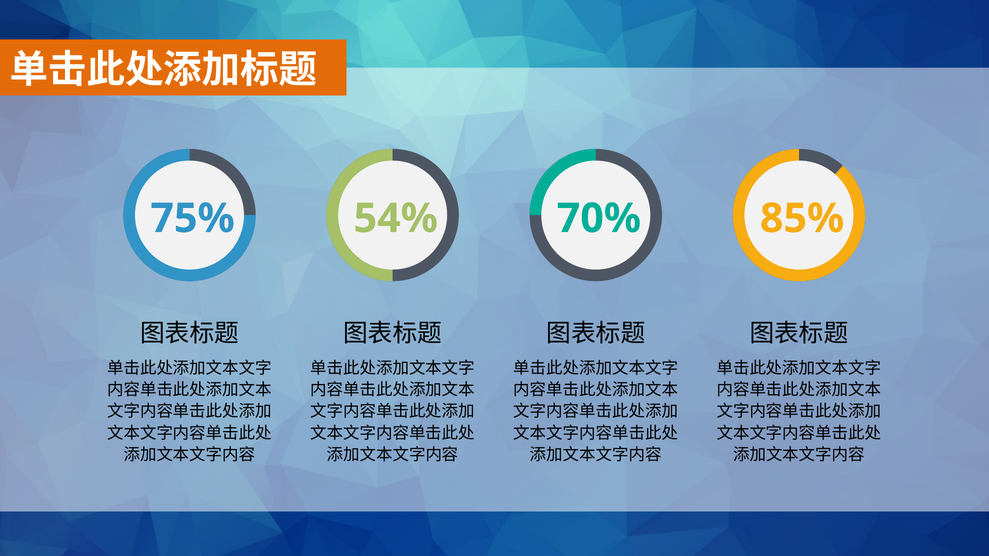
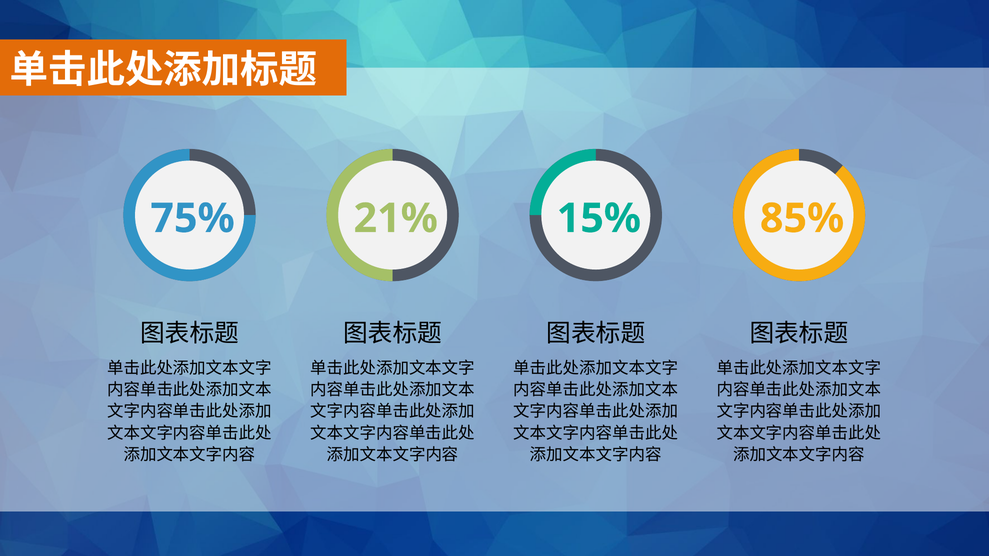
54%: 54% -> 21% (396, 219)
70%: 70% -> 15% (599, 219)
